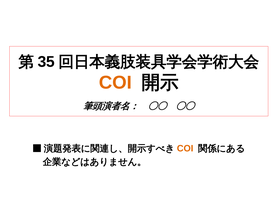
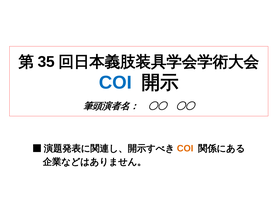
COI colour: orange -> blue (115, 82)
